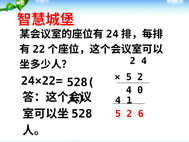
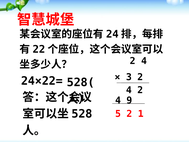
5: 5 -> 3 (129, 77)
4 0: 0 -> 2 (140, 90)
1: 1 -> 9 (129, 100)
6: 6 -> 1 (141, 114)
